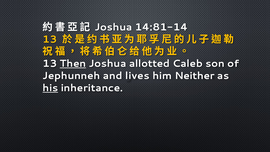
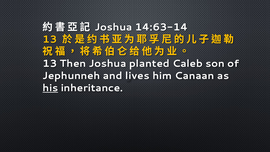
14:81-14: 14:81-14 -> 14:63-14 (161, 27)
Then underline: present -> none (73, 64)
allotted: allotted -> planted (149, 64)
Neither: Neither -> Canaan (194, 76)
